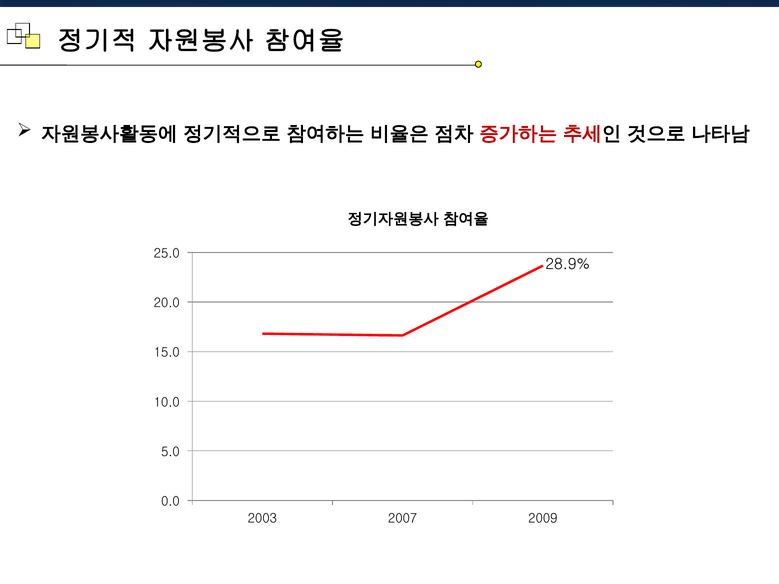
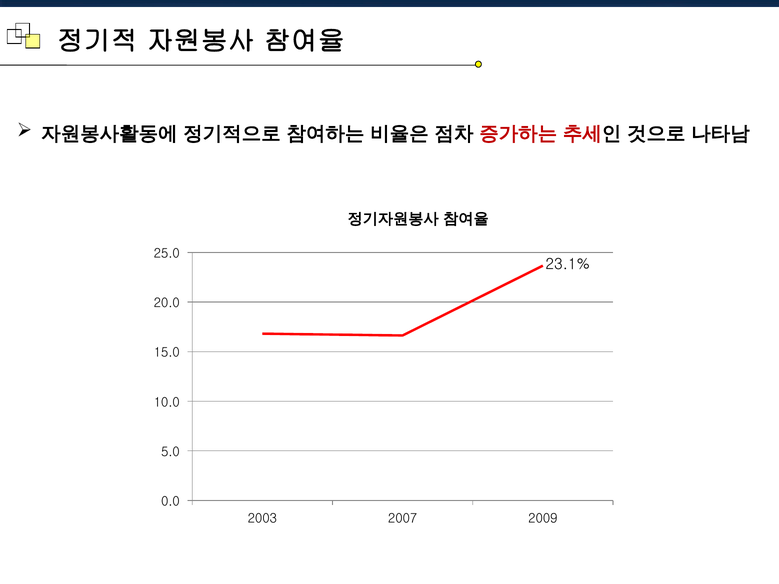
28.9%: 28.9% -> 23.1% (568, 264)
